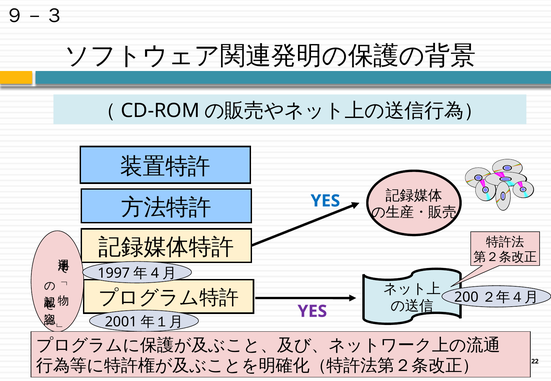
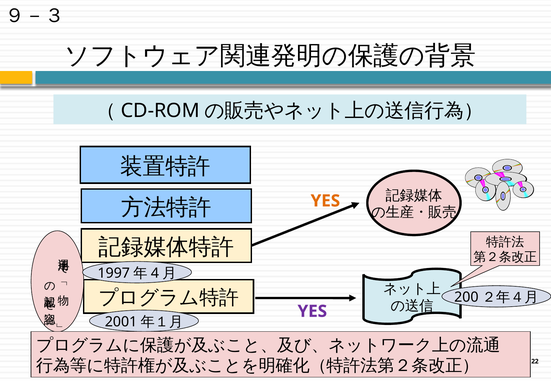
YES colour: blue -> orange (325, 201)
